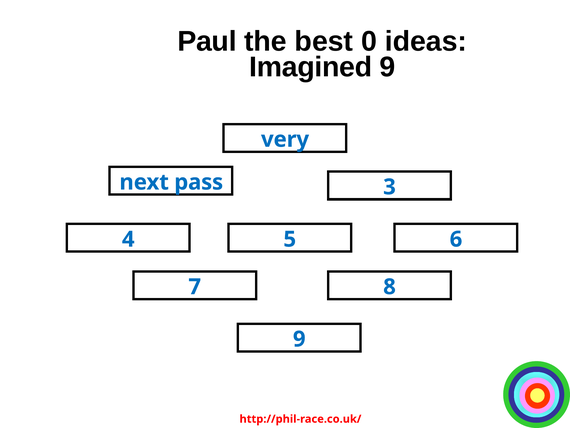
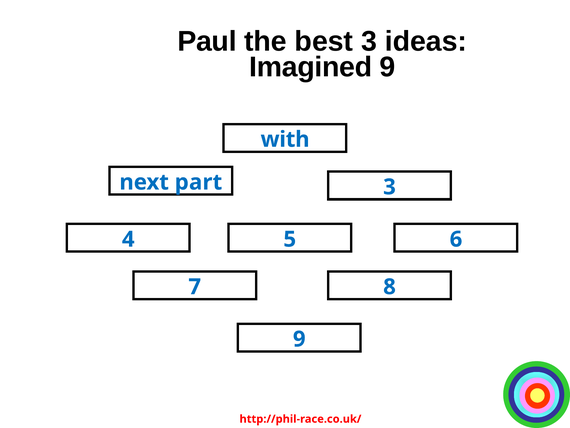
best 0: 0 -> 3 (369, 41)
very: very -> with (285, 139)
pass: pass -> part (199, 182)
